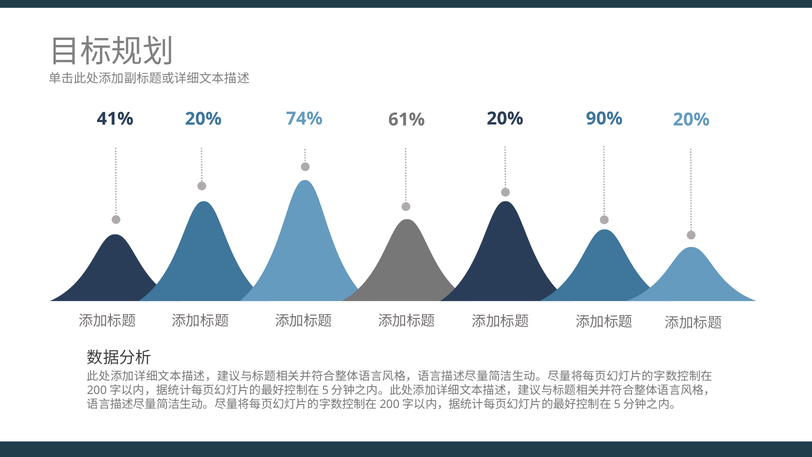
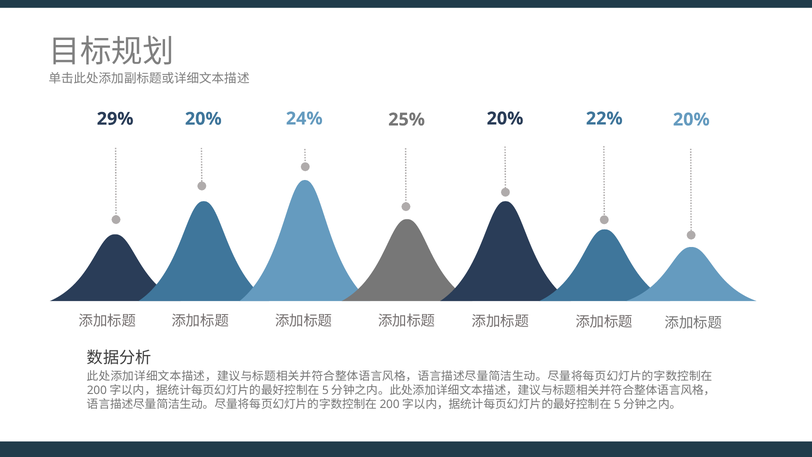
74%: 74% -> 24% (304, 118)
90%: 90% -> 22% (604, 118)
41%: 41% -> 29% (115, 119)
61%: 61% -> 25% (407, 119)
